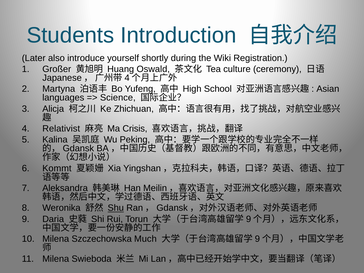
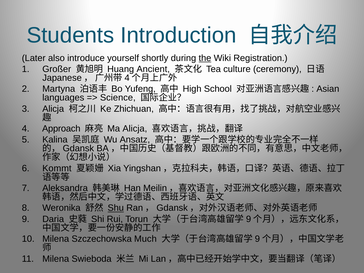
the underline: none -> present (205, 58)
Oswald: Oswald -> Ancient (153, 69)
Relativist: Relativist -> Approach (61, 129)
Ma Crisis: Crisis -> Alicja (135, 129)
Peking: Peking -> Ansatz (135, 140)
